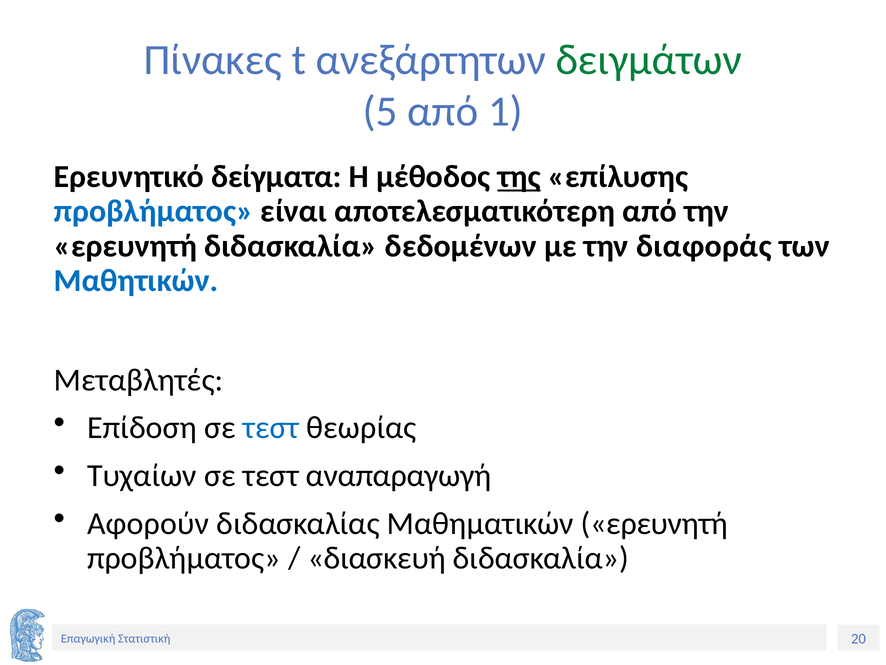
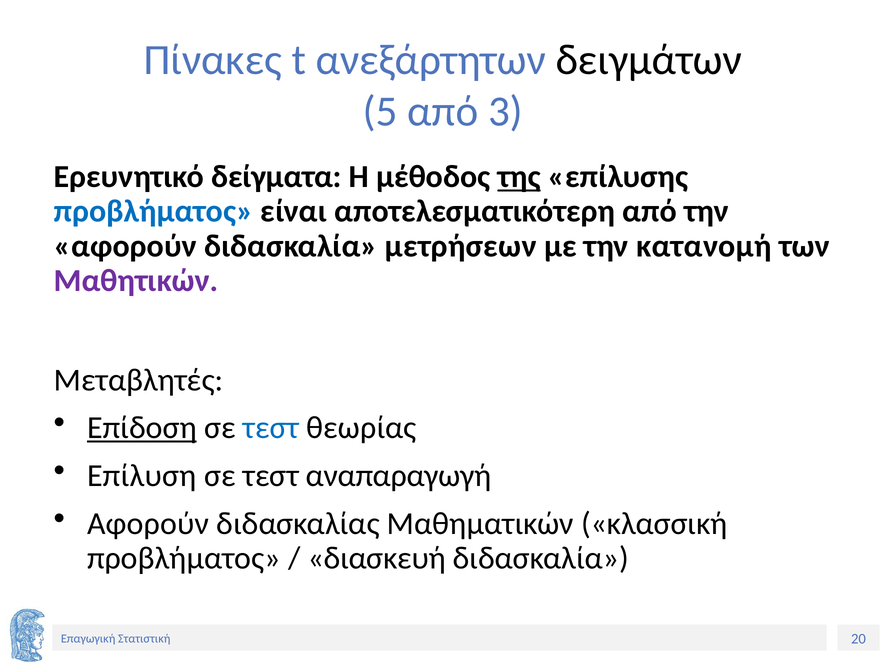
δειγμάτων colour: green -> black (649, 60)
1: 1 -> 3 (505, 112)
ερευνητή: ερευνητή -> αφορούν (125, 246)
δεδομένων: δεδομένων -> μετρήσεων (461, 246)
διαφοράς: διαφοράς -> κατανομή (704, 246)
Μαθητικών colour: blue -> purple (136, 280)
Επίδοση underline: none -> present (142, 427)
Τυχαίων: Τυχαίων -> Επίλυση (142, 475)
Μαθηματικών ερευνητή: ερευνητή -> κλασσική (654, 523)
